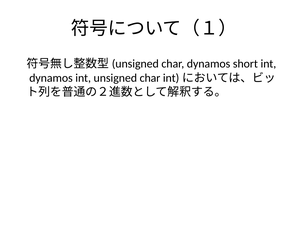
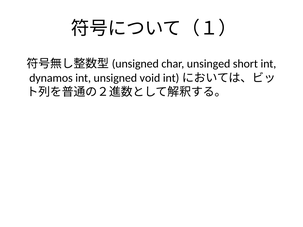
char dynamos: dynamos -> unsinged (209, 64)
unsigned char: char -> void (150, 78)
